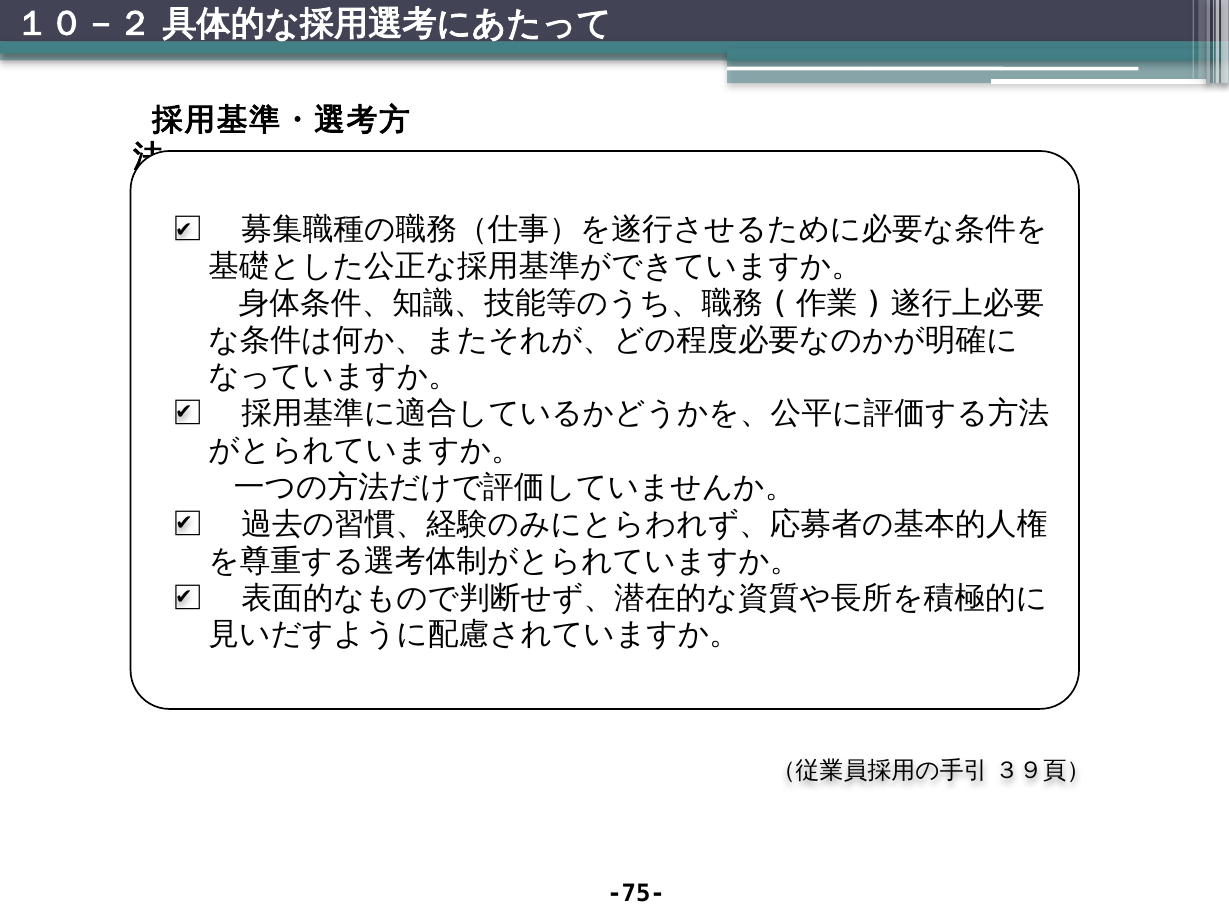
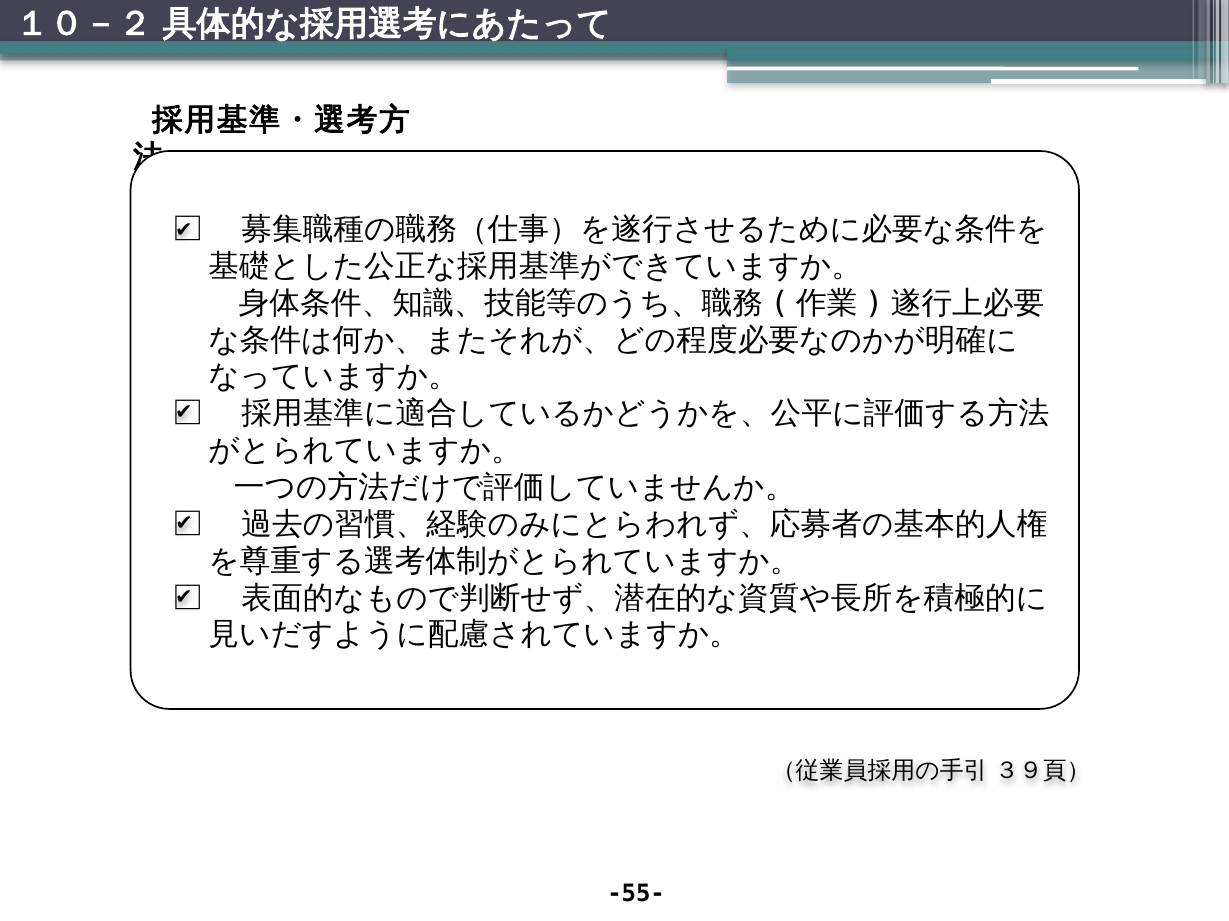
-75-: -75- -> -55- (636, 894)
